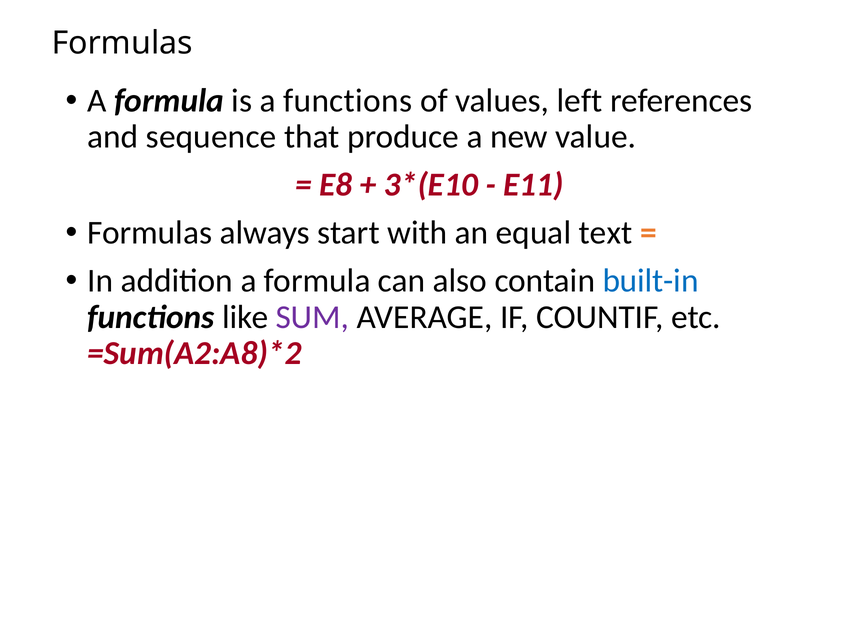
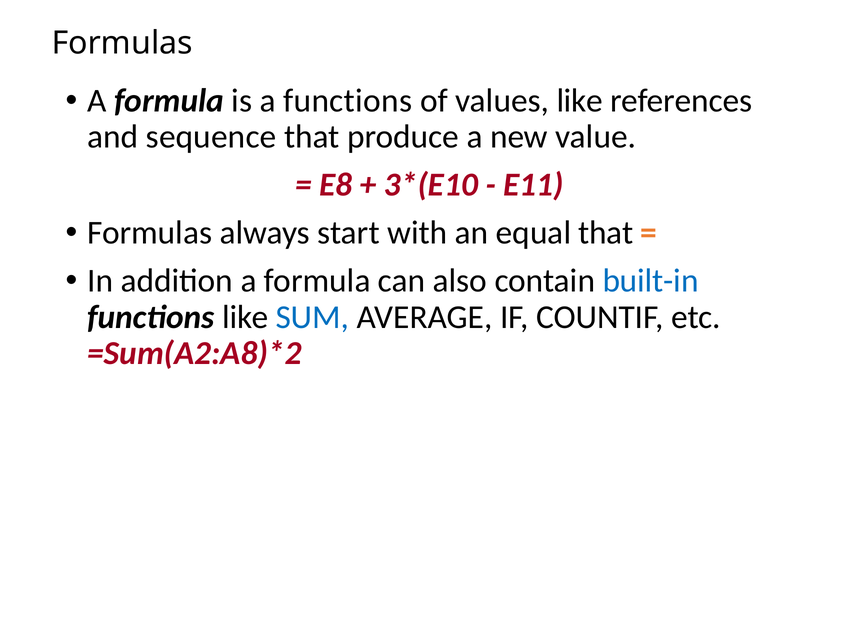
values left: left -> like (580, 101)
equal text: text -> that (606, 233)
SUM colour: purple -> blue (312, 317)
